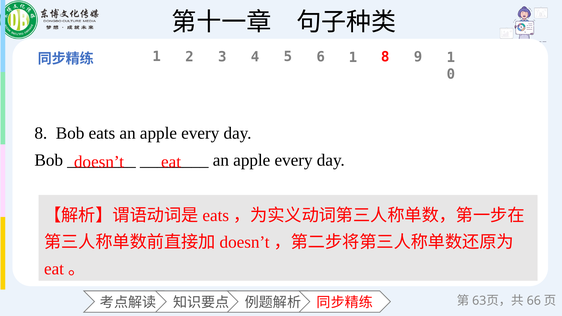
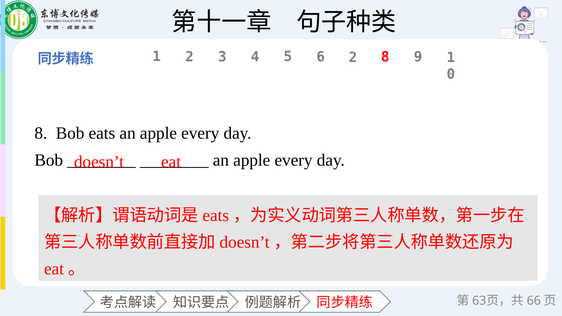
6 1: 1 -> 2 (353, 58)
